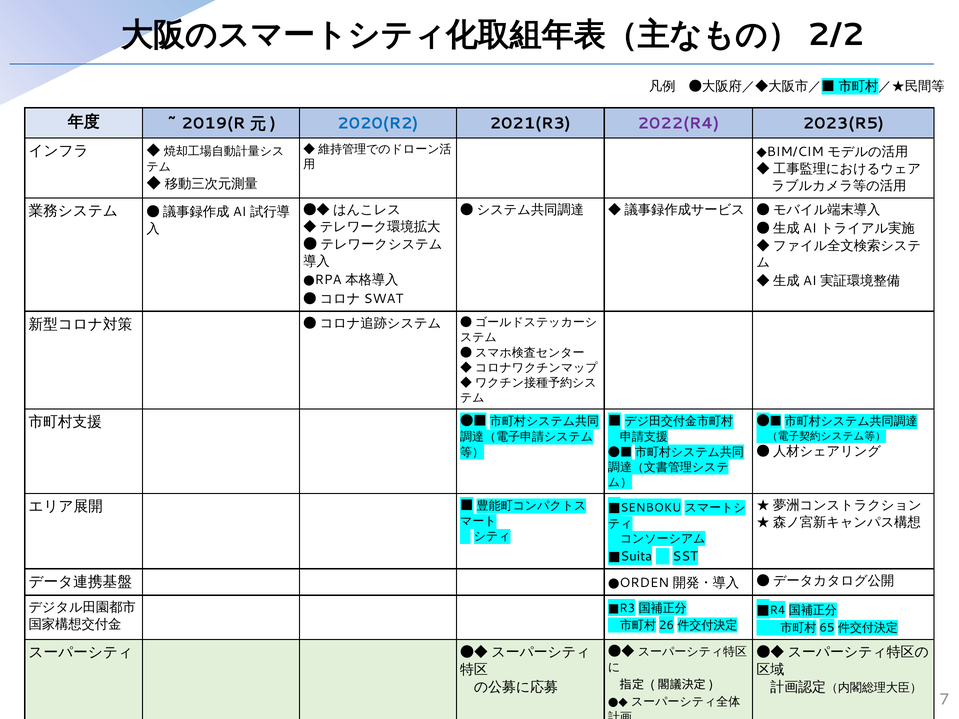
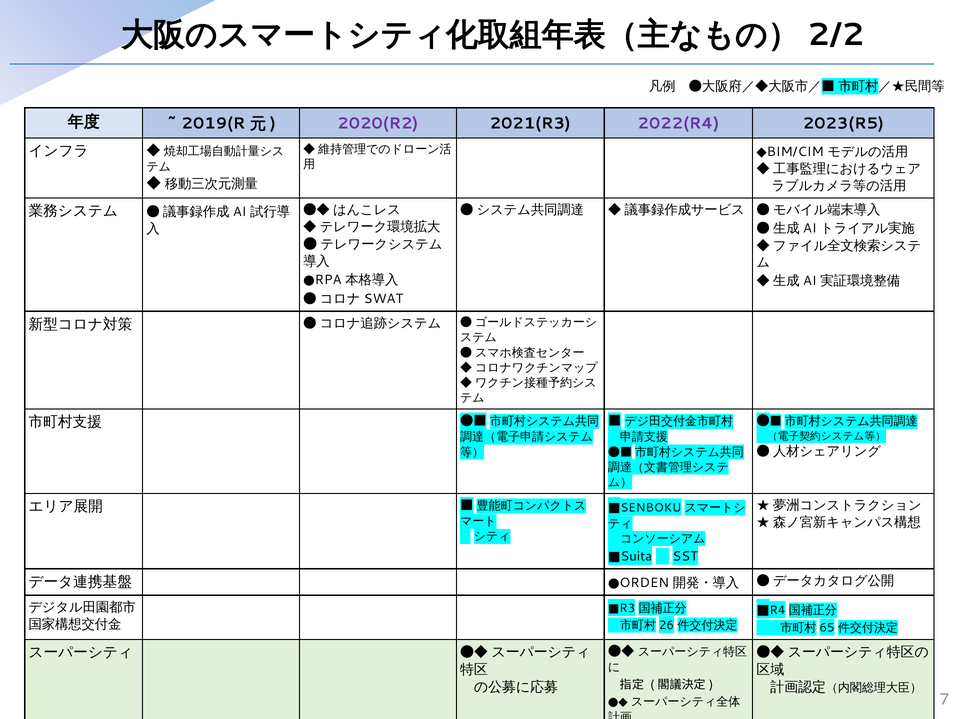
2020(R2 colour: blue -> purple (378, 124)
